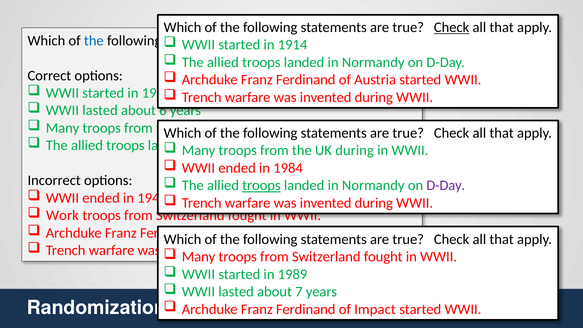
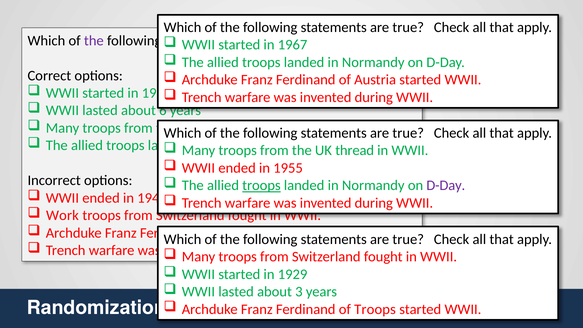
Check underline: present -> none (452, 27)
the colour: blue -> purple (94, 41)
1914: 1914 -> 1967 (293, 45)
during: during -> thread (355, 150)
1984: 1984 -> 1955 (288, 168)
1989: 1989 -> 1929 (293, 274)
7: 7 -> 3 (299, 292)
of Impact: Impact -> Troops (375, 309)
